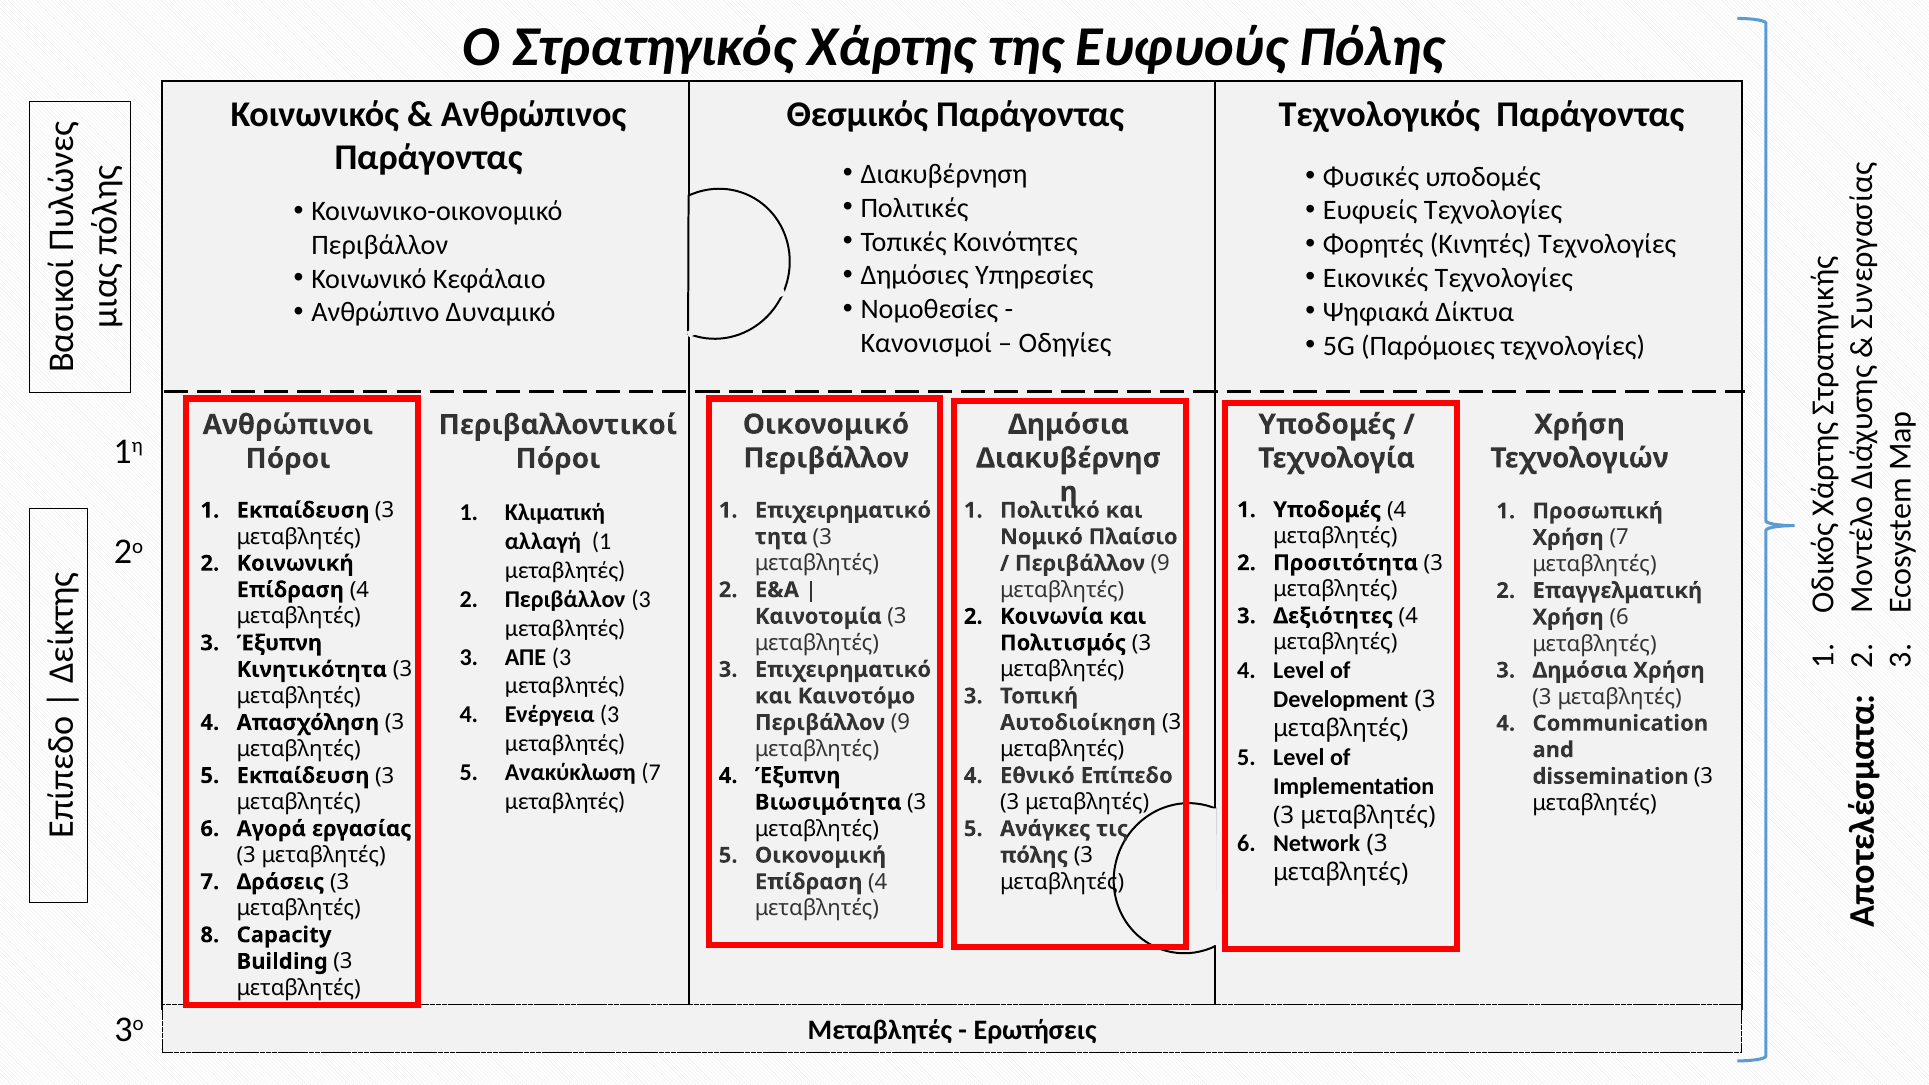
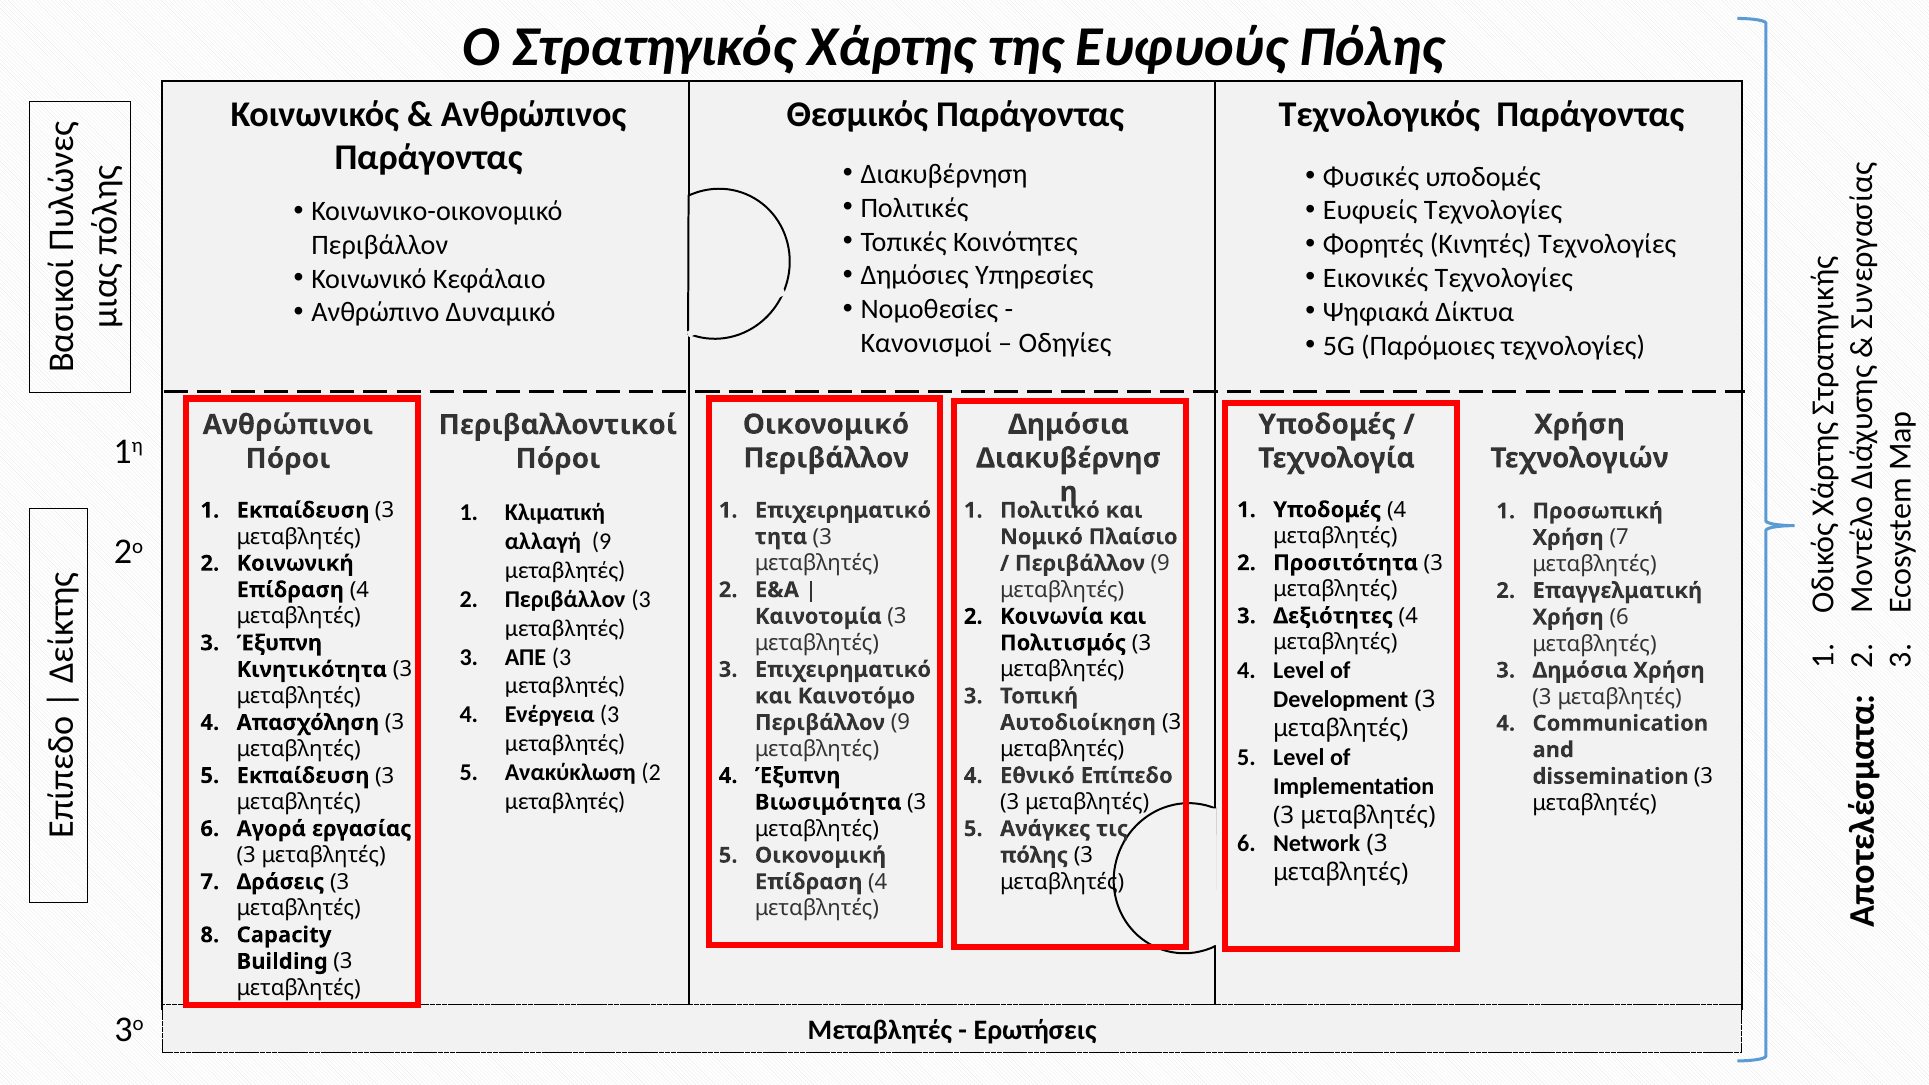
αλλαγή 1: 1 -> 9 (602, 541)
Ανακύκλωση 7: 7 -> 2 (651, 773)
